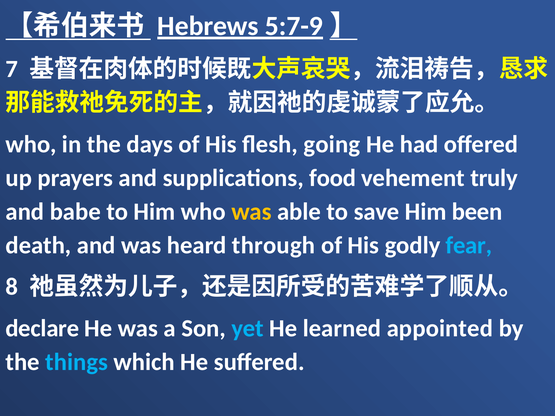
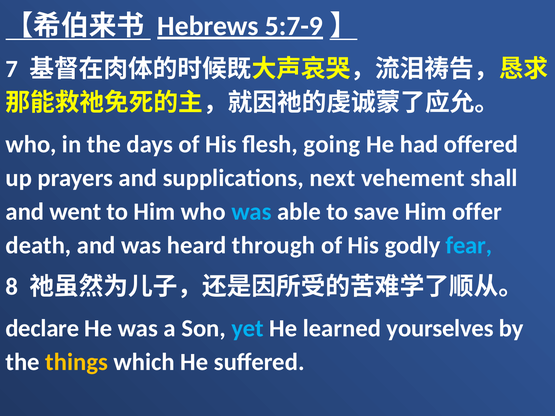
food: food -> next (332, 178)
truly: truly -> shall (494, 178)
babe: babe -> went (75, 212)
was colour: yellow -> light blue (251, 212)
been: been -> offer (477, 212)
appointed: appointed -> yourselves (440, 328)
things colour: light blue -> yellow (77, 362)
